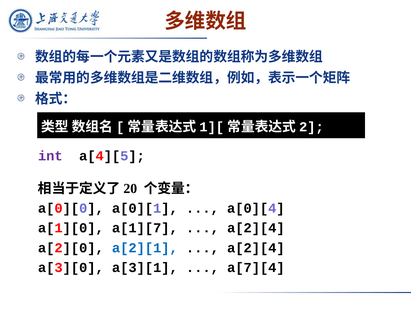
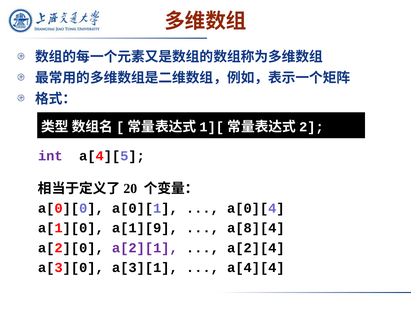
a[1][7: a[1][7 -> a[1][9 (145, 227)
a[2][4: a[2][4 -> a[8][4 (256, 227)
a[2][1 colour: blue -> purple (145, 247)
a[7][4: a[7][4 -> a[4][4 (256, 267)
